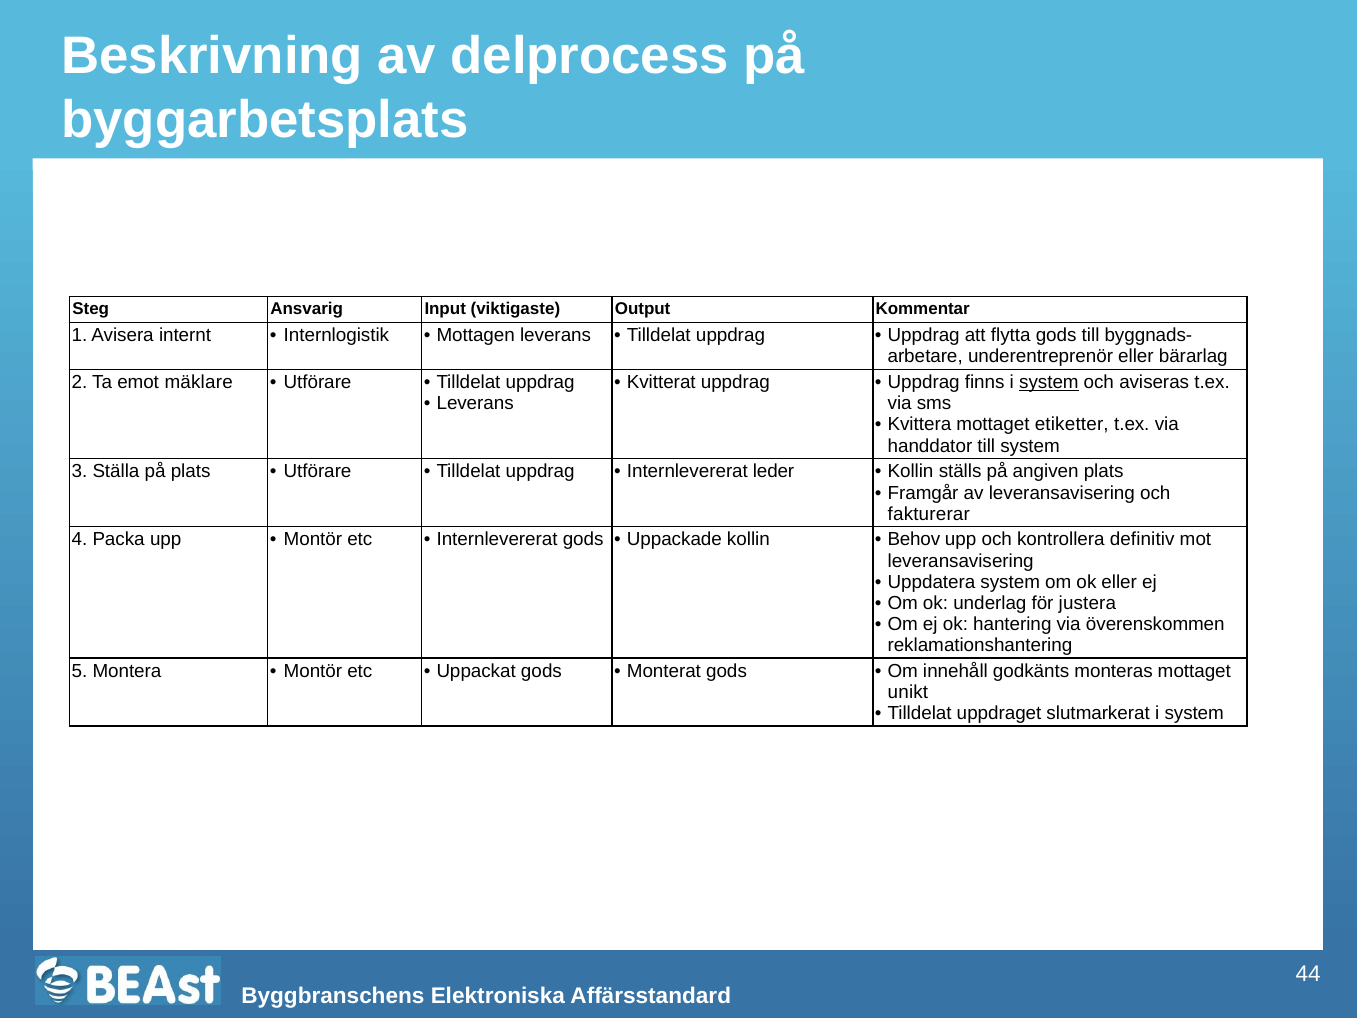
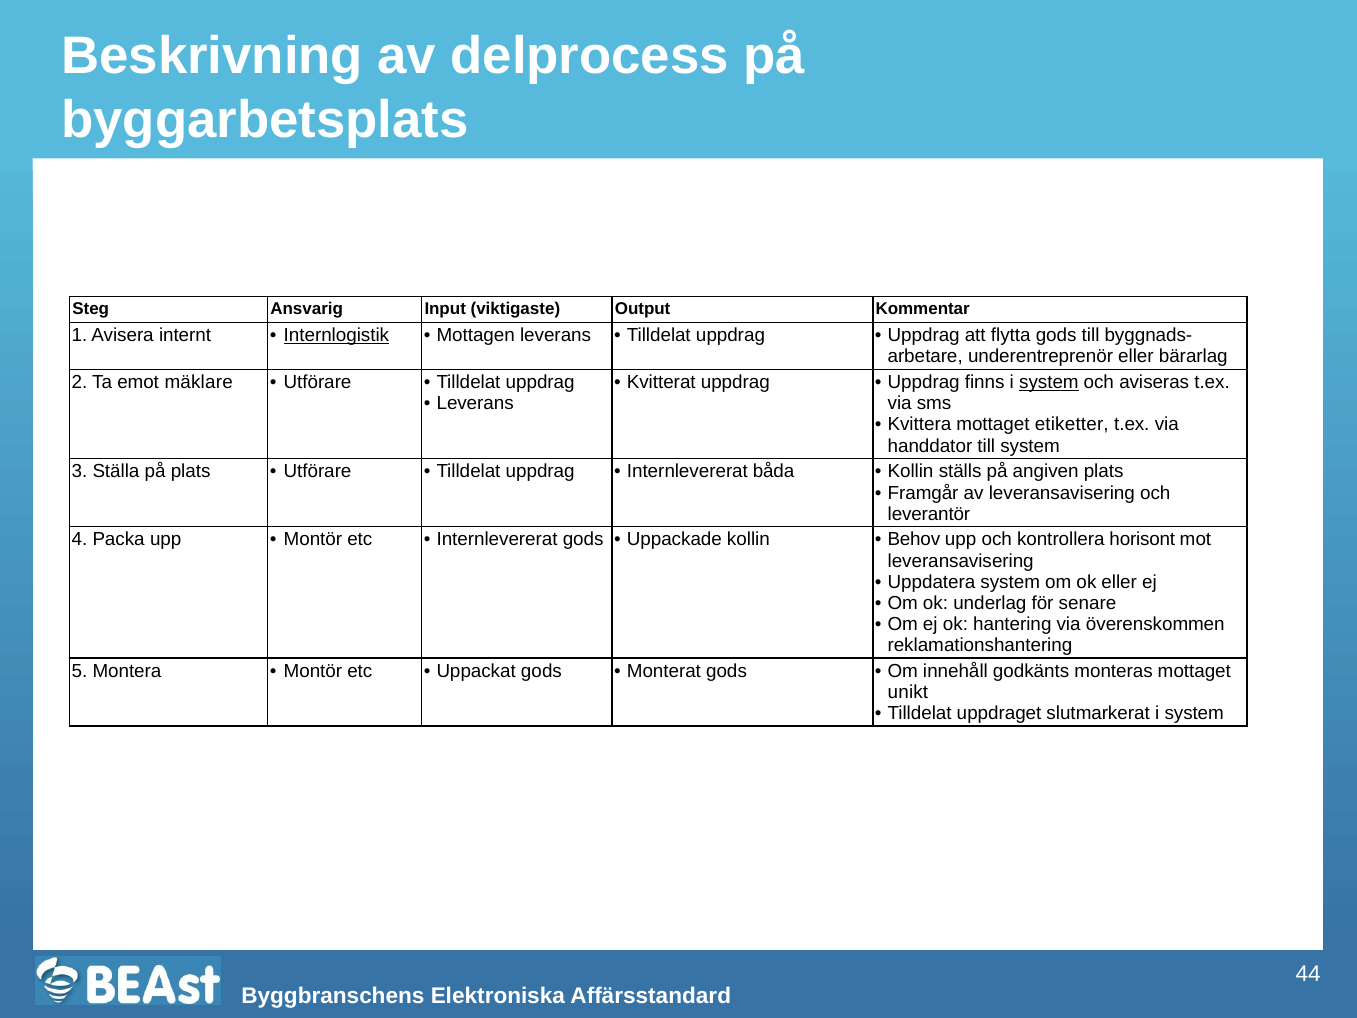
Internlogistik underline: none -> present (336, 336)
leder: leder -> båda (774, 472)
fakturerar: fakturerar -> leverantör (929, 514)
definitiv: definitiv -> horisont (1142, 540)
justera: justera -> senare (1087, 603)
